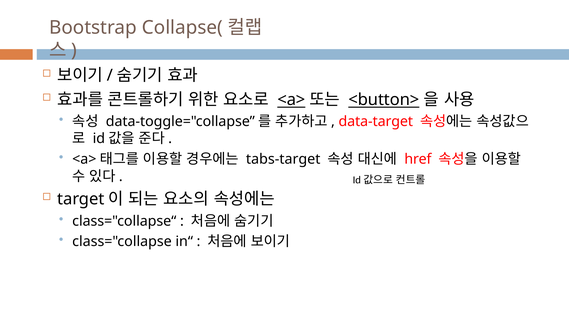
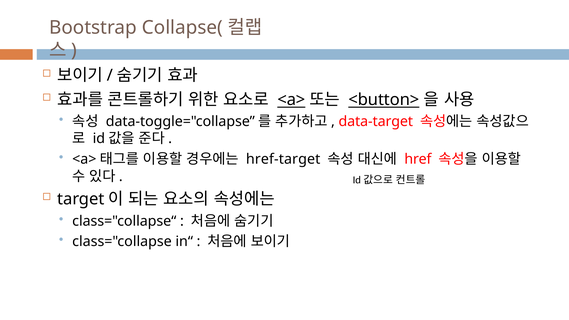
tabs-target: tabs-target -> href-target (283, 159)
